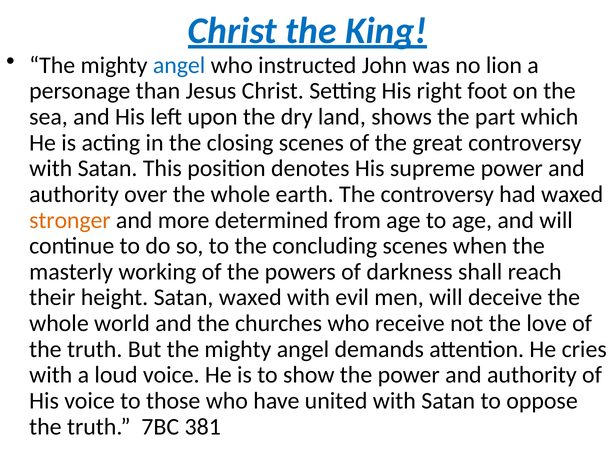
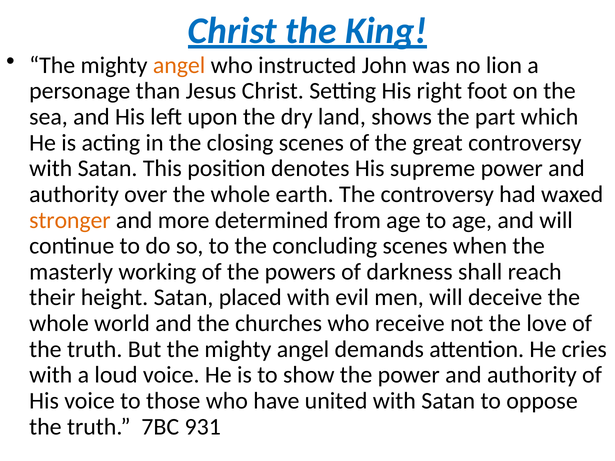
angel colour: blue -> orange (179, 65)
Satan waxed: waxed -> placed (250, 298)
381: 381 -> 931 (203, 427)
